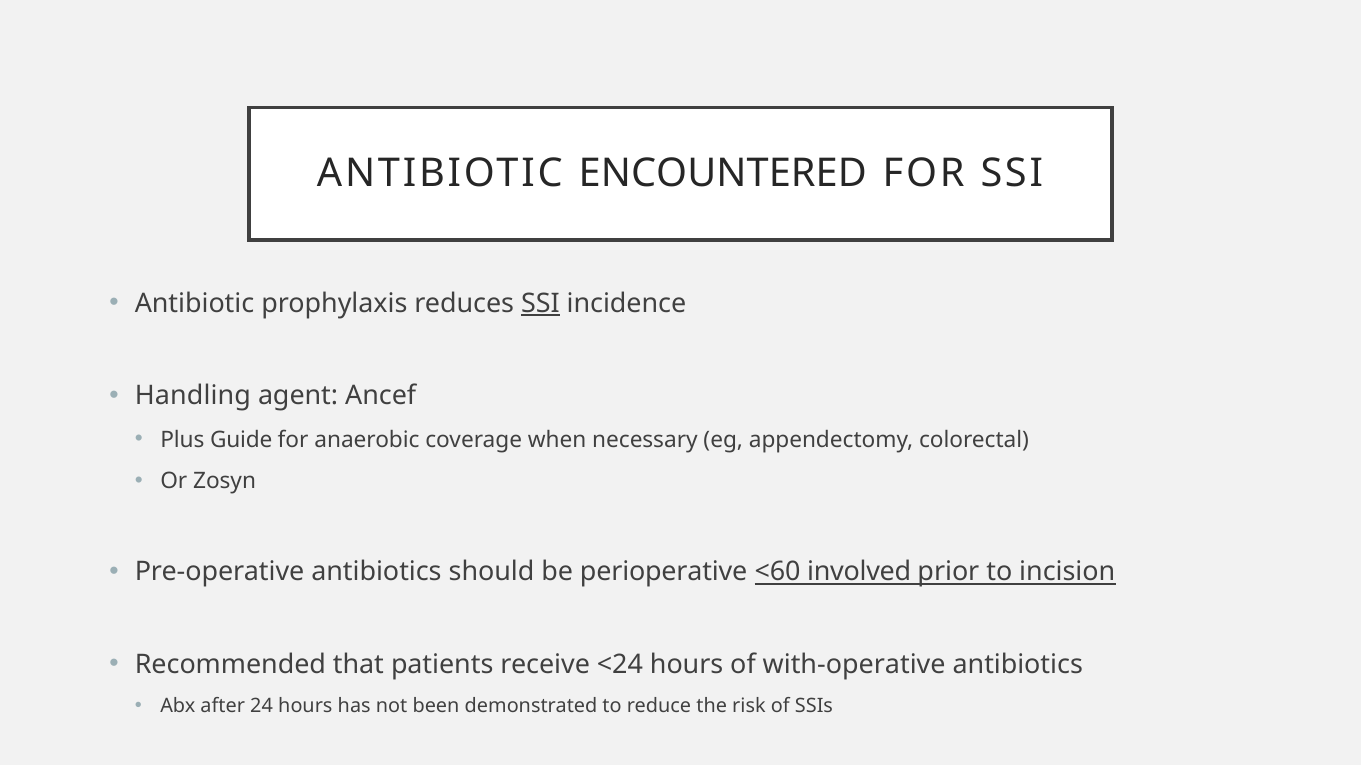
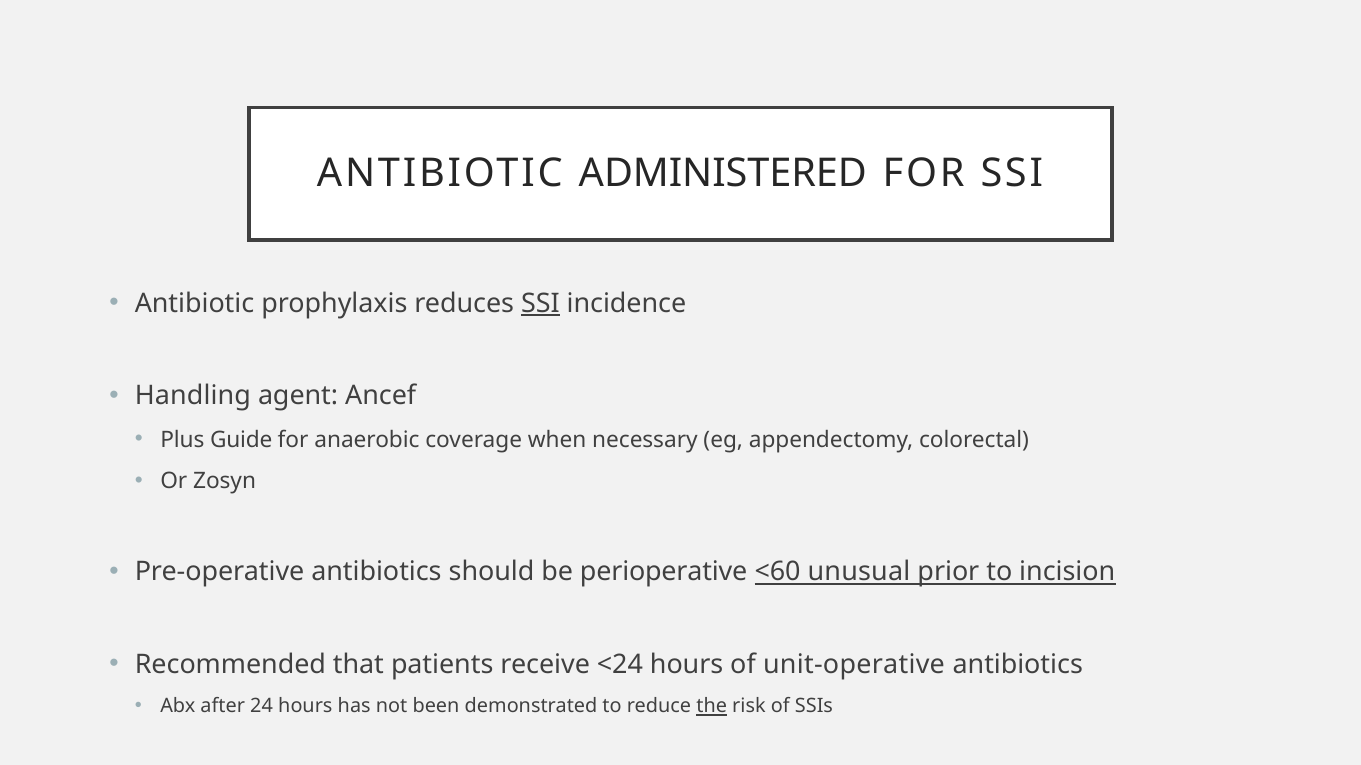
ENCOUNTERED: ENCOUNTERED -> ADMINISTERED (723, 174)
involved: involved -> unusual (859, 572)
with-operative: with-operative -> unit-operative (854, 665)
the underline: none -> present (712, 707)
